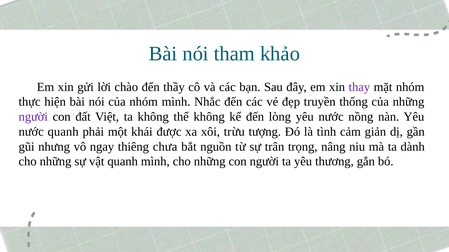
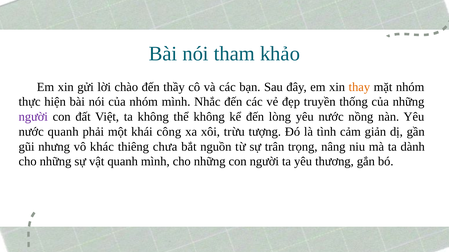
thay colour: purple -> orange (359, 87)
được: được -> công (169, 132)
ngay: ngay -> khác (102, 147)
